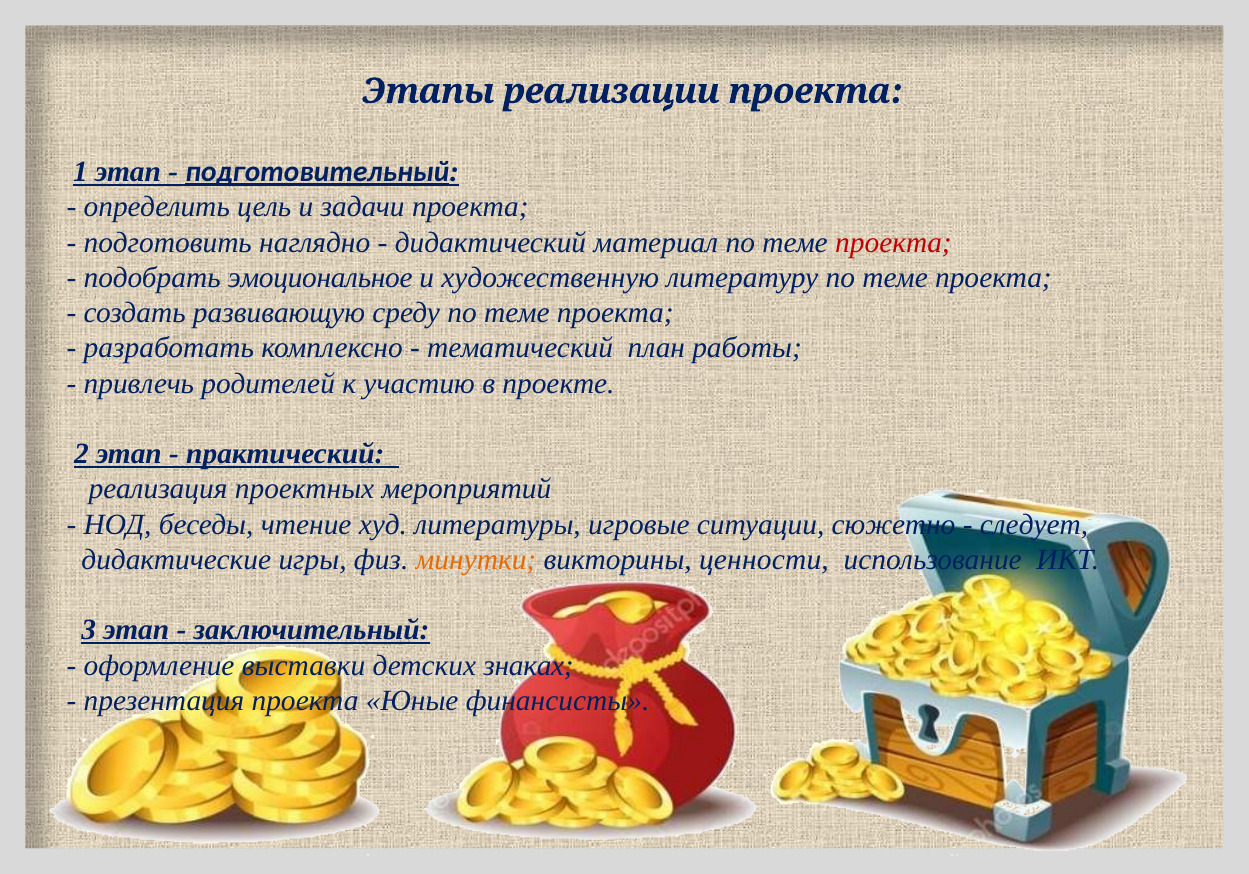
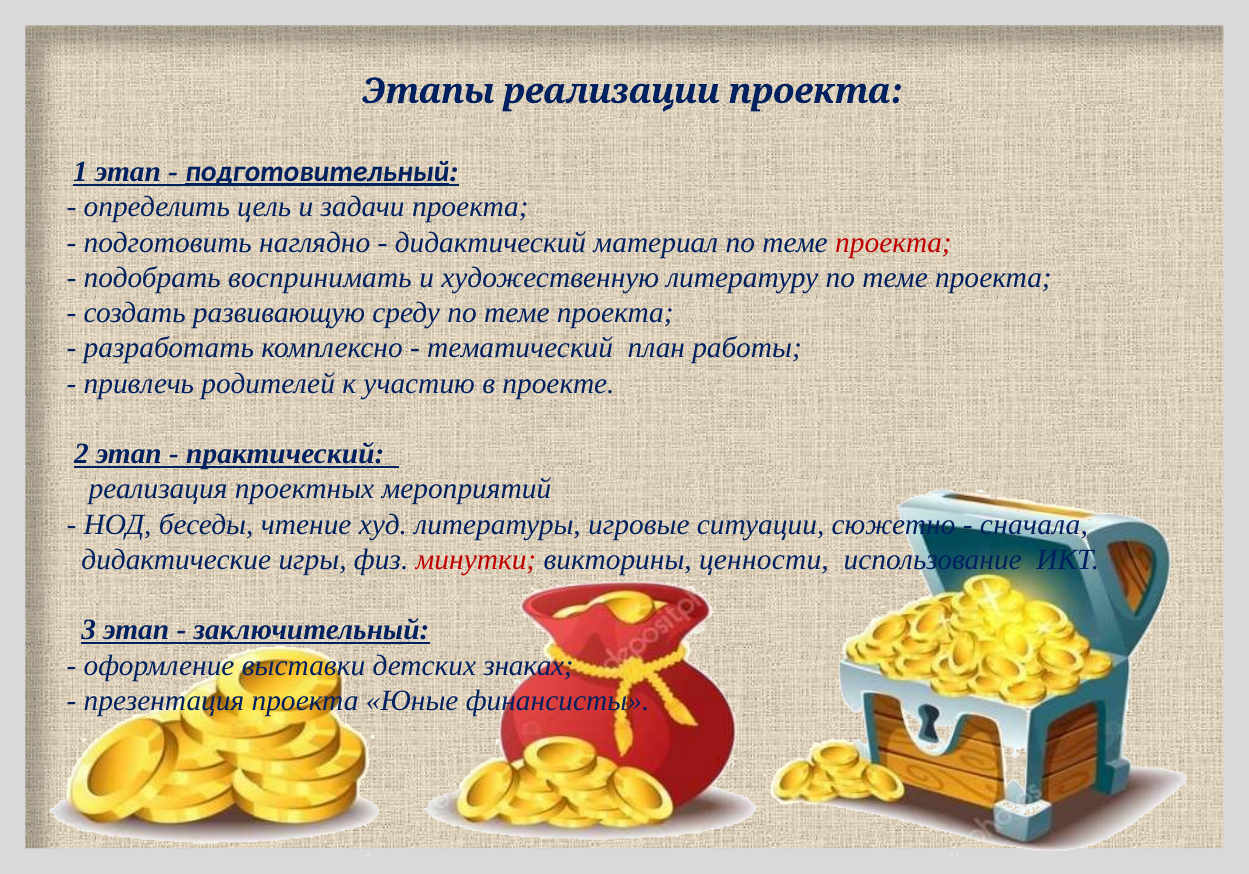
эмоциональное: эмоциональное -> воспринимать (320, 278)
следует: следует -> сначала (1034, 525)
минутки colour: orange -> red (476, 560)
